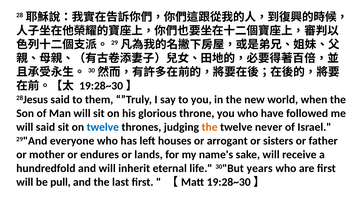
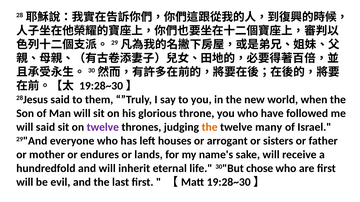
twelve colour: blue -> purple (103, 127)
never: never -> many (269, 127)
years: years -> chose (260, 169)
pull: pull -> evil (60, 183)
